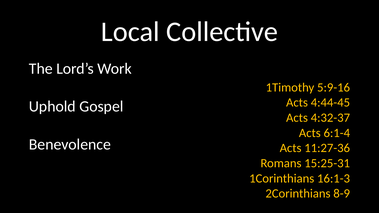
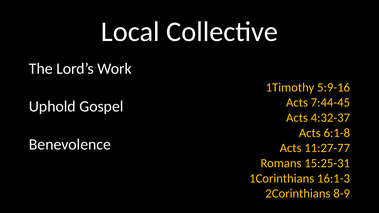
4:44-45: 4:44-45 -> 7:44-45 (330, 103)
6:1-4: 6:1-4 -> 6:1-8 (337, 133)
11:27-36: 11:27-36 -> 11:27-77 (327, 148)
